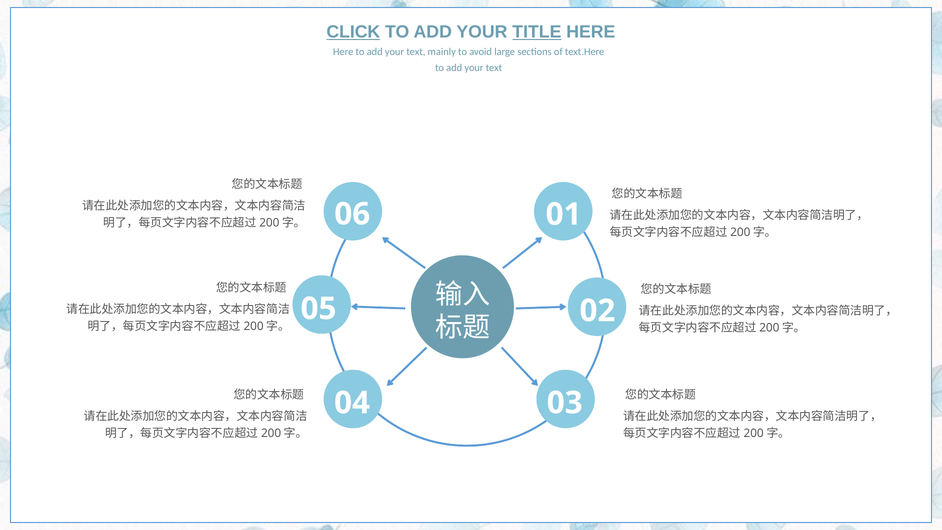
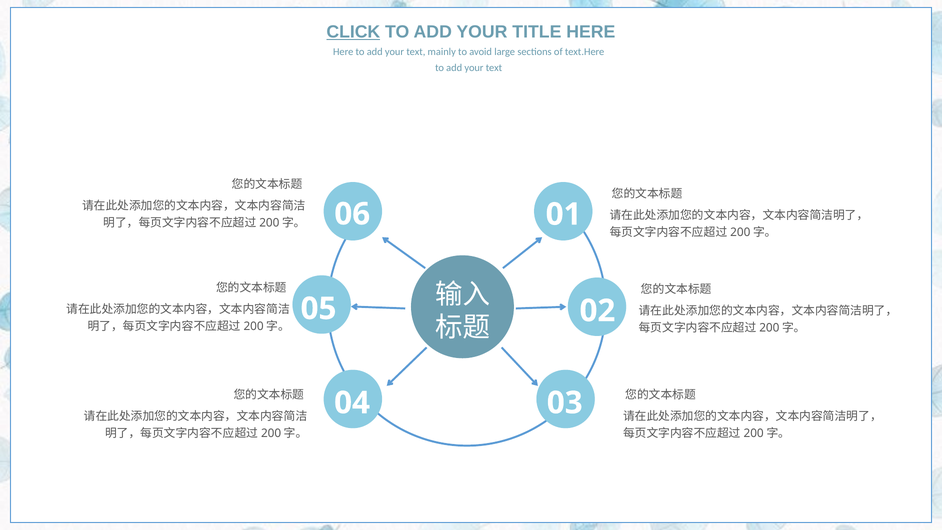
TITLE underline: present -> none (537, 32)
